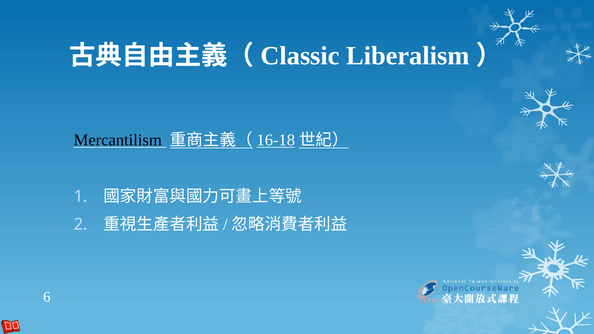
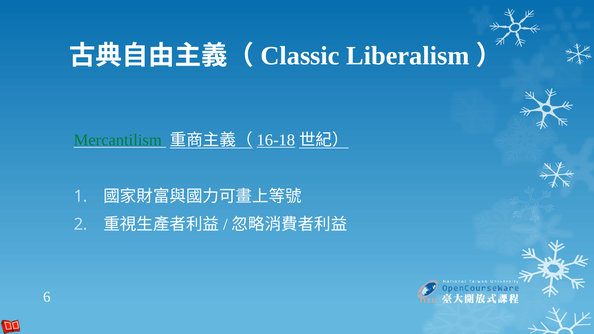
Mercantilism colour: black -> green (118, 140)
